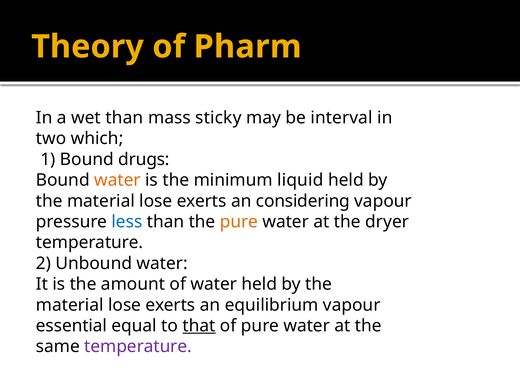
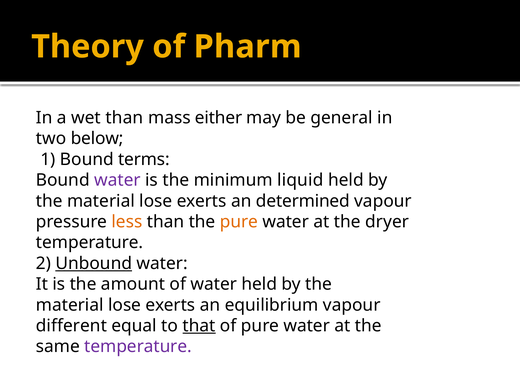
sticky: sticky -> either (219, 118)
interval: interval -> general (342, 118)
which: which -> below (97, 139)
drugs: drugs -> terms (144, 159)
water colour: orange -> purple (117, 180)
considering: considering -> determined (303, 201)
less colour: blue -> orange (127, 222)
Unbound underline: none -> present (94, 263)
essential: essential -> different (71, 326)
